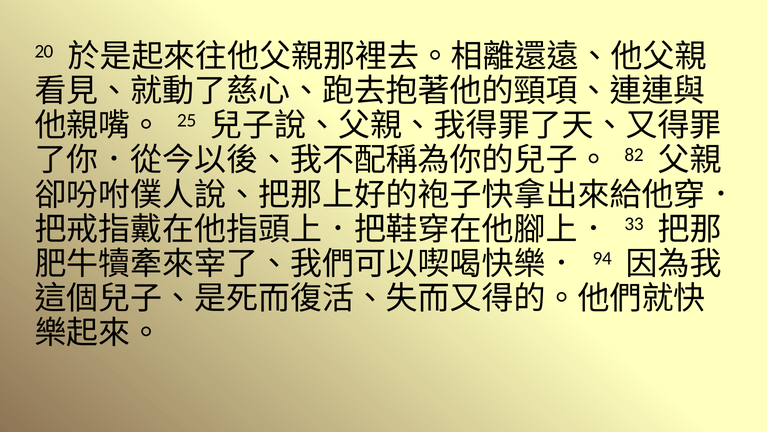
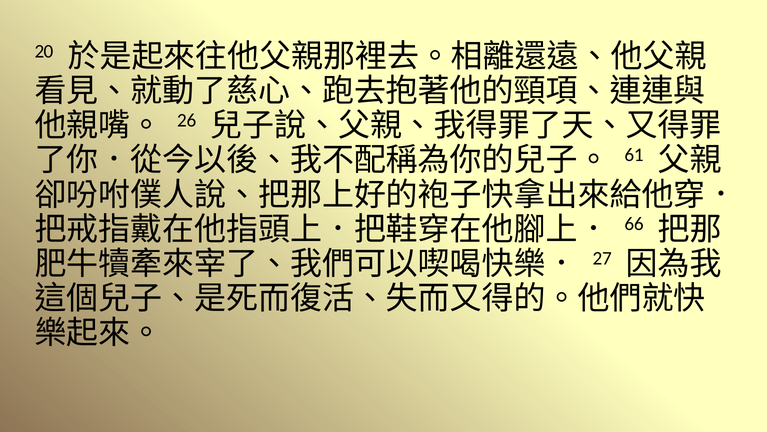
25: 25 -> 26 (187, 120)
82: 82 -> 61 (634, 155)
33: 33 -> 66 (634, 224)
94: 94 -> 27 (602, 258)
